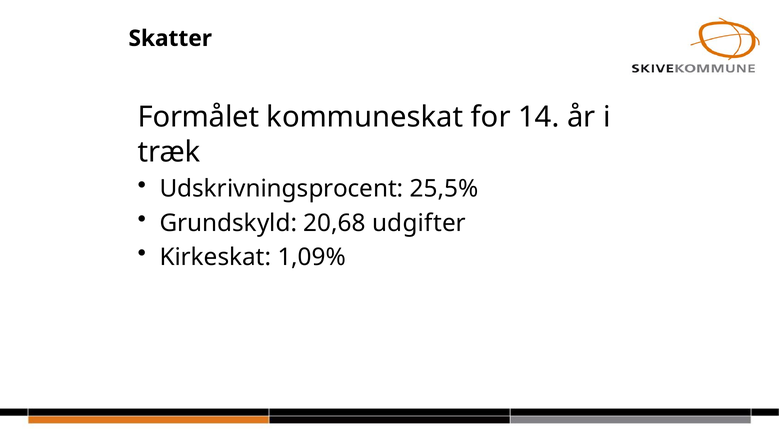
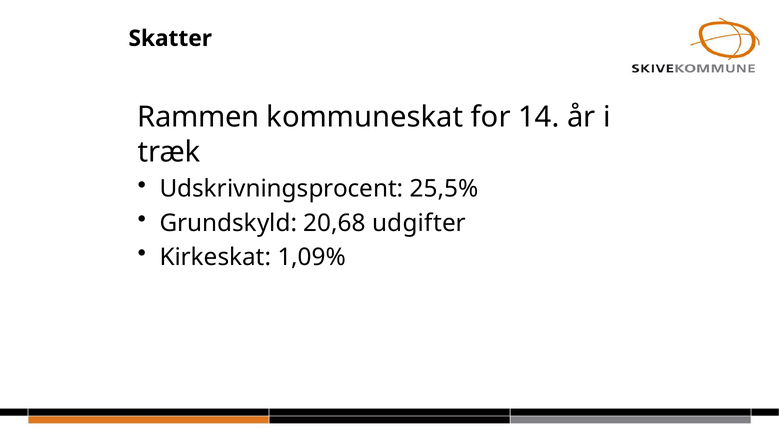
Formålet: Formålet -> Rammen (198, 117)
